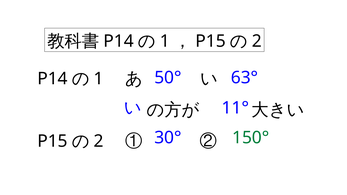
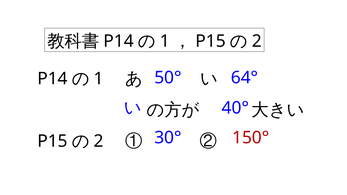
63°: 63° -> 64° (244, 78)
11°: 11° -> 40° (235, 108)
150° colour: green -> red (251, 138)
